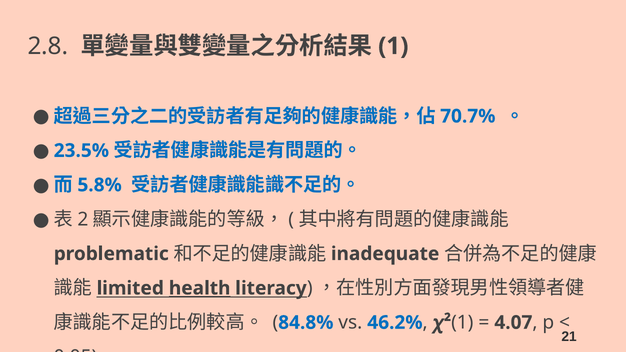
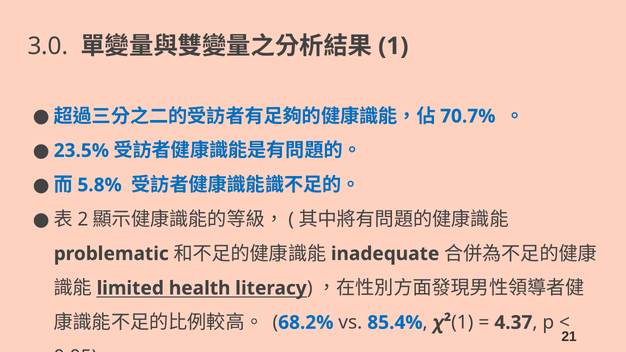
2.8: 2.8 -> 3.0 (48, 46)
health underline: present -> none (200, 288)
84.8%: 84.8% -> 68.2% (306, 323)
46.2%: 46.2% -> 85.4% (395, 323)
4.07: 4.07 -> 4.37 (513, 323)
